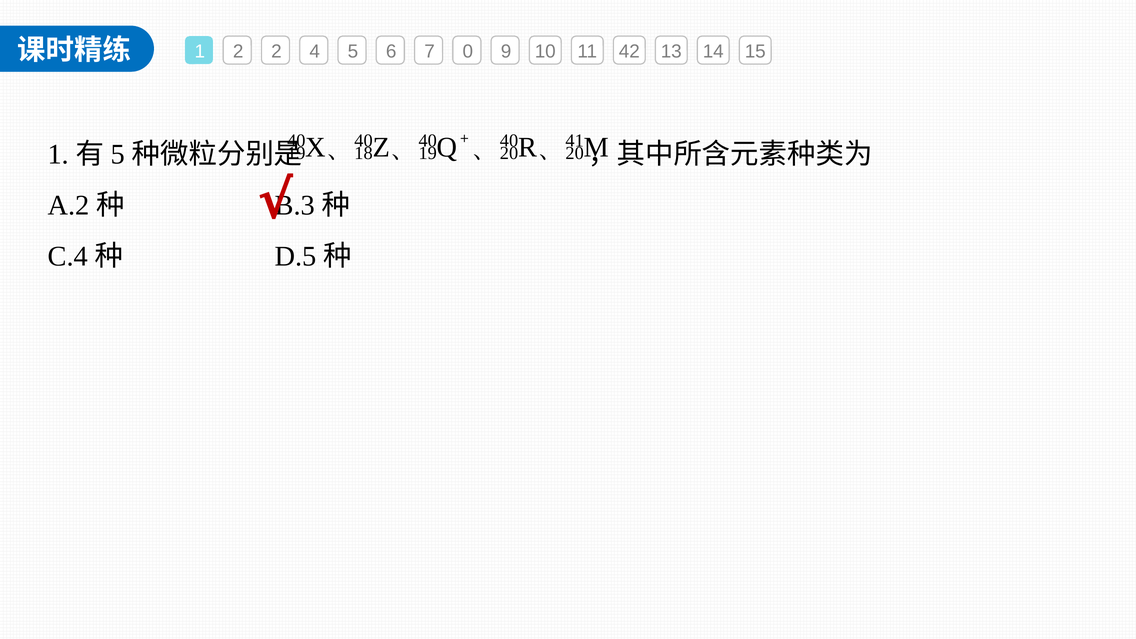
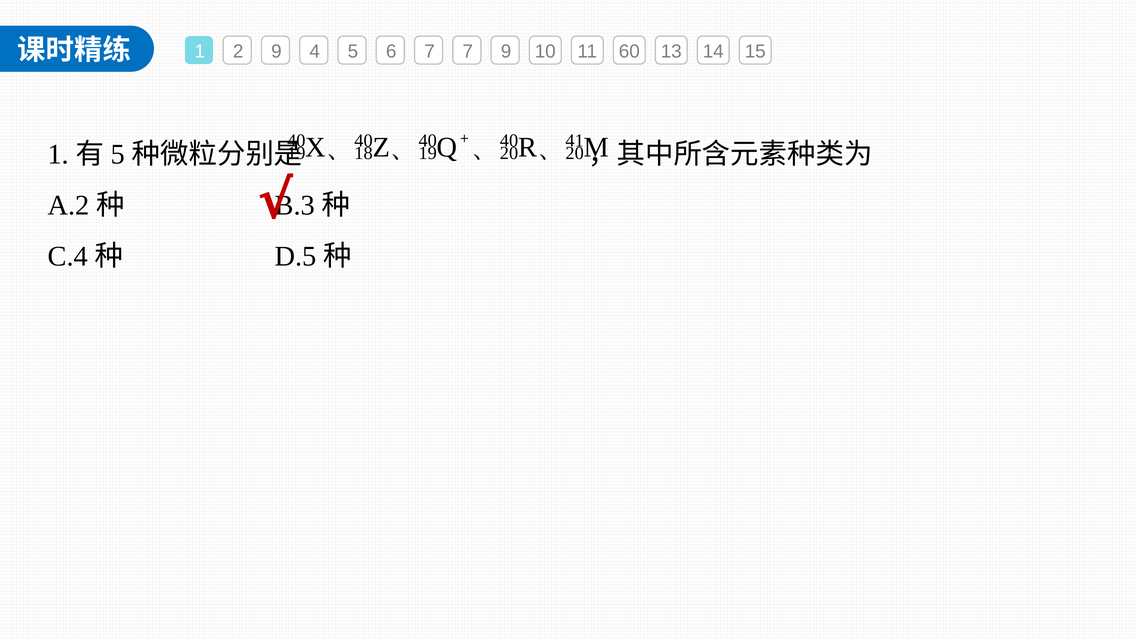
2 2: 2 -> 9 (276, 51)
7 0: 0 -> 7 (468, 51)
42: 42 -> 60 (629, 51)
